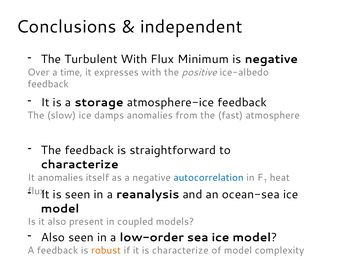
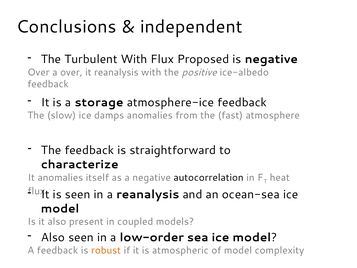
Minimum: Minimum -> Proposed (203, 59)
a time: time -> over (71, 72)
it expresses: expresses -> reanalysis (116, 72)
autocorrelation colour: blue -> black (209, 177)
is characterize: characterize -> atmospheric (180, 250)
